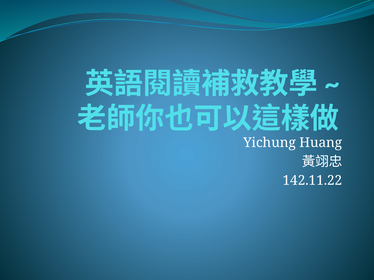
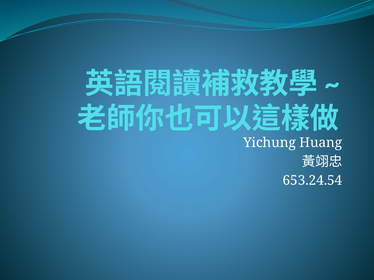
142.11.22: 142.11.22 -> 653.24.54 (312, 181)
